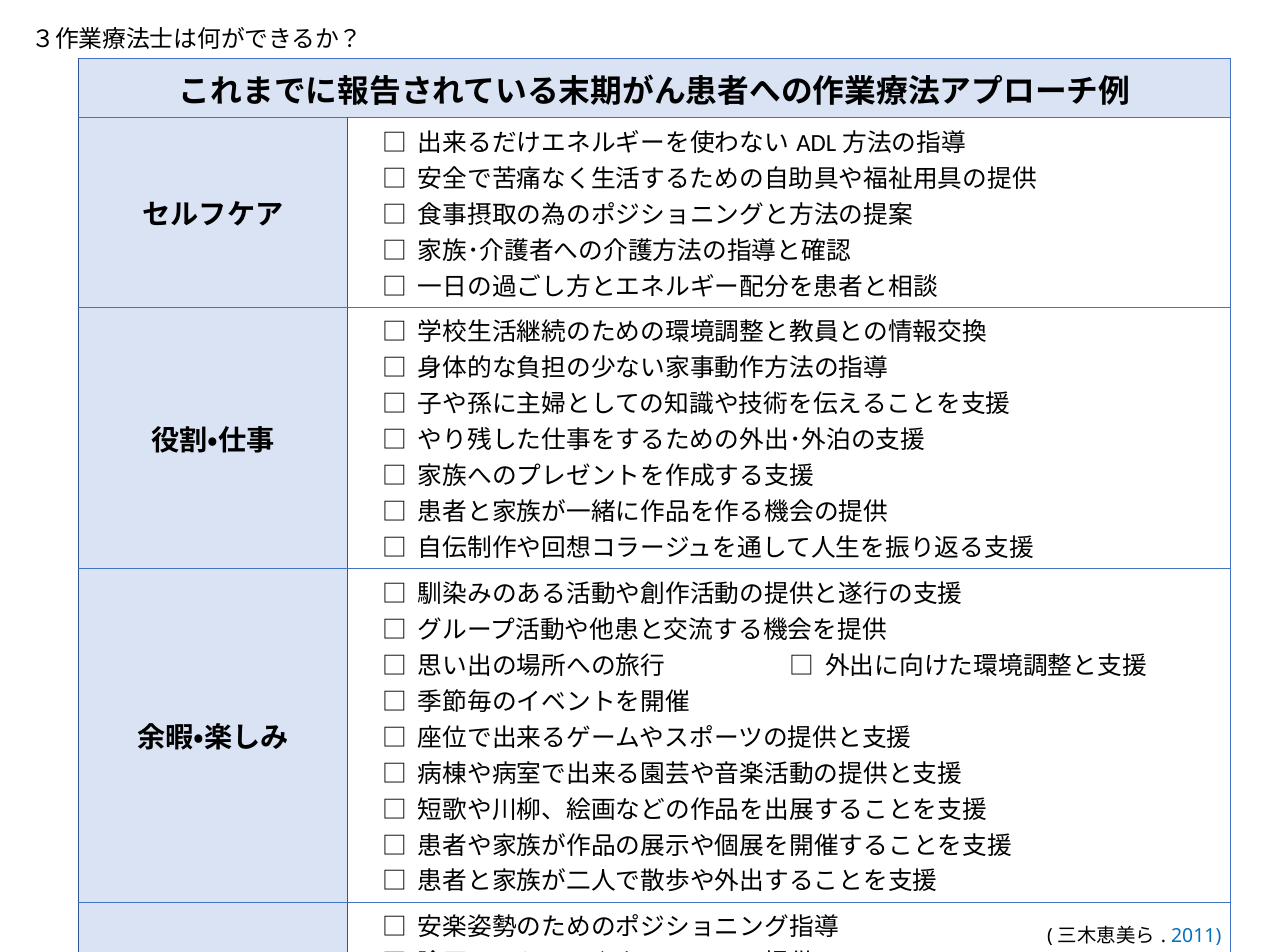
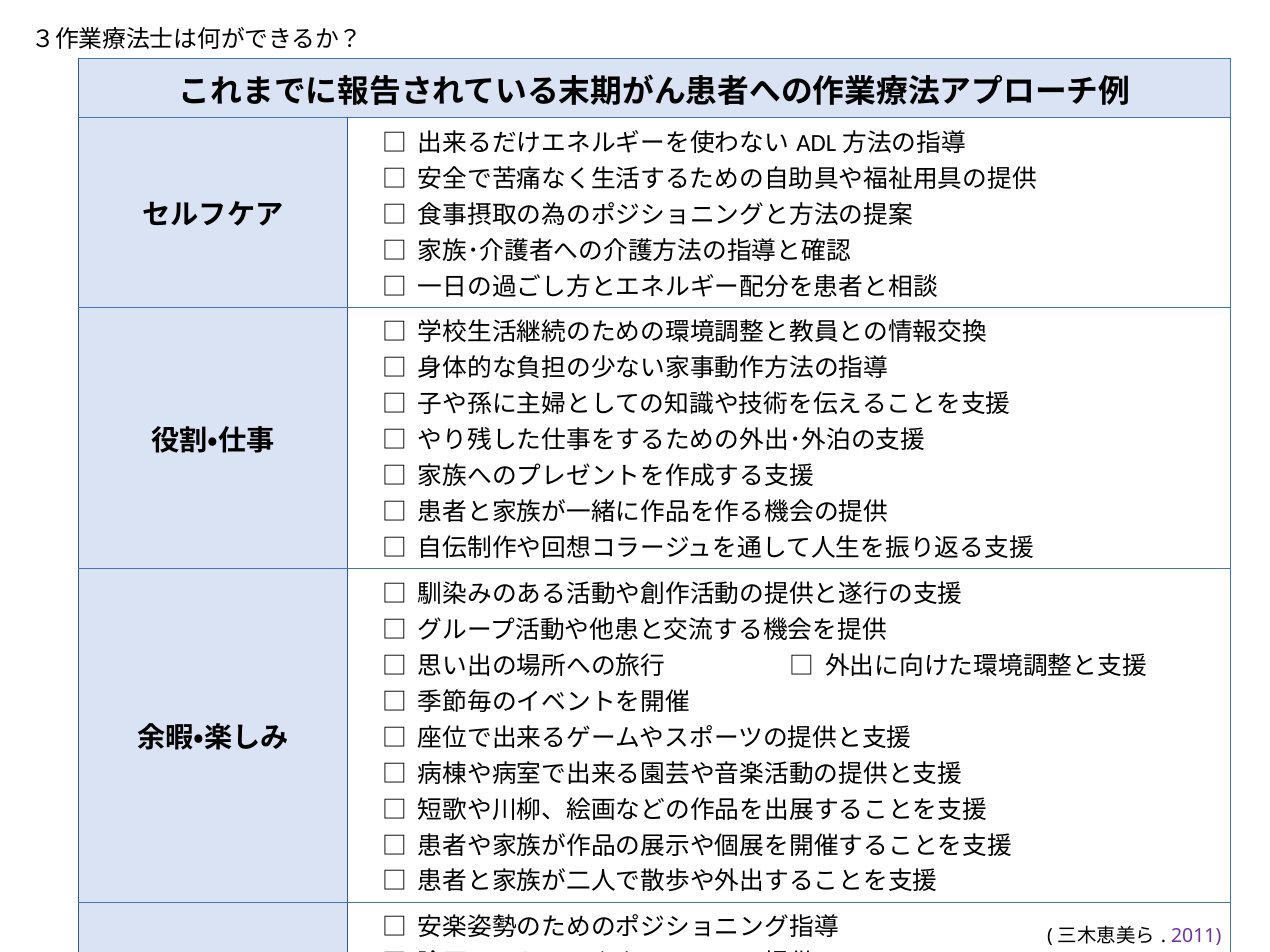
2011 colour: blue -> purple (1196, 937)
